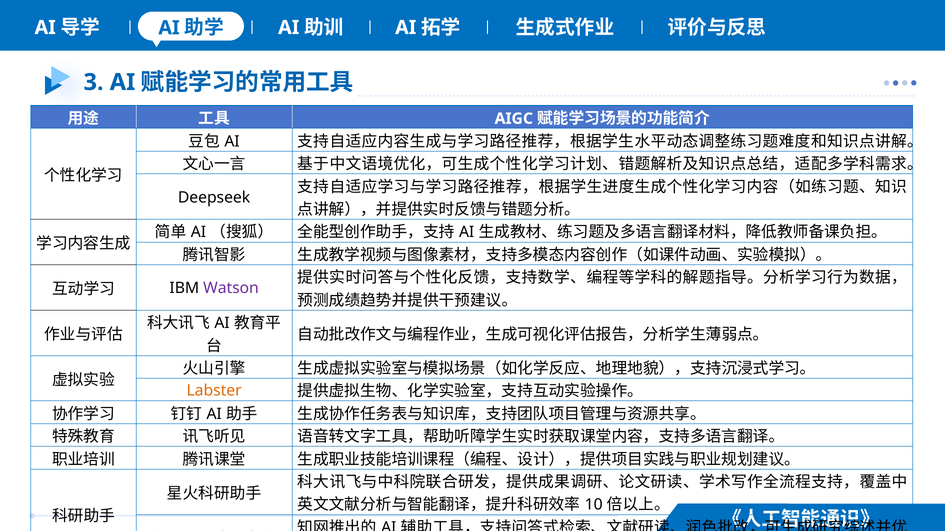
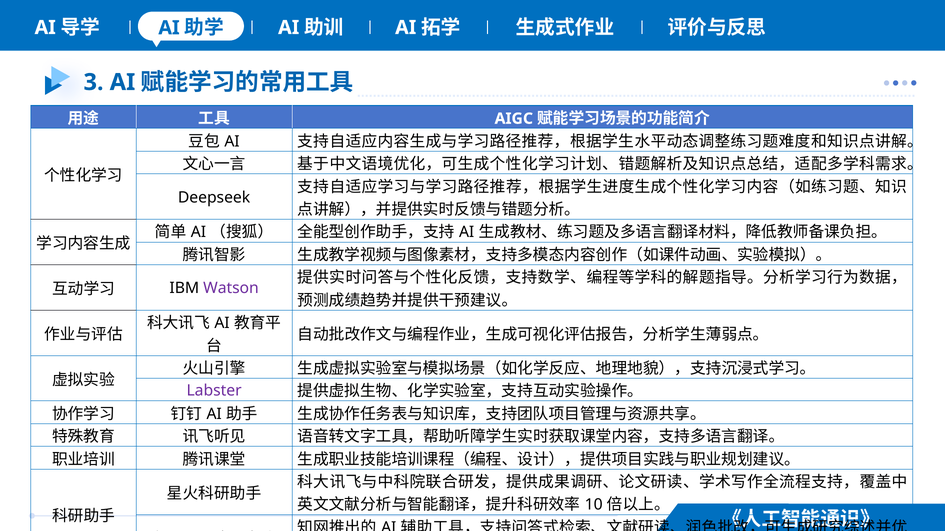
Labster colour: orange -> purple (214, 391)
